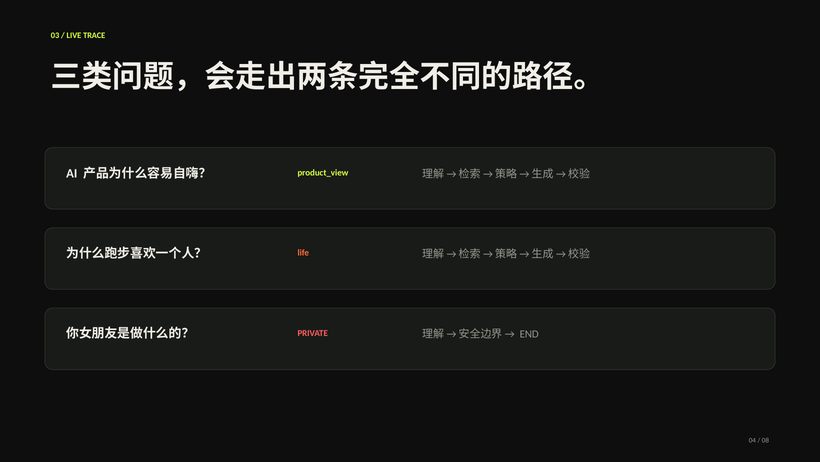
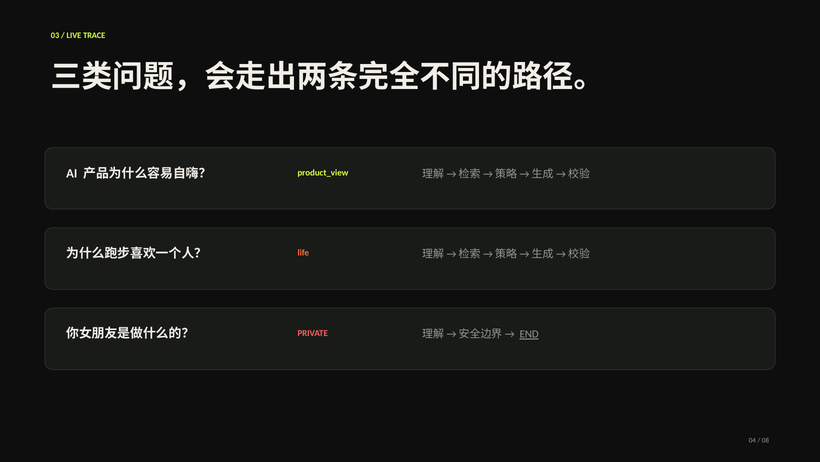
END underline: none -> present (529, 334)
